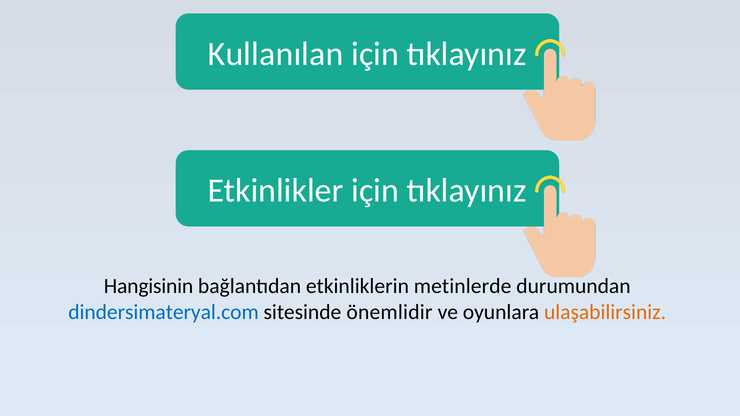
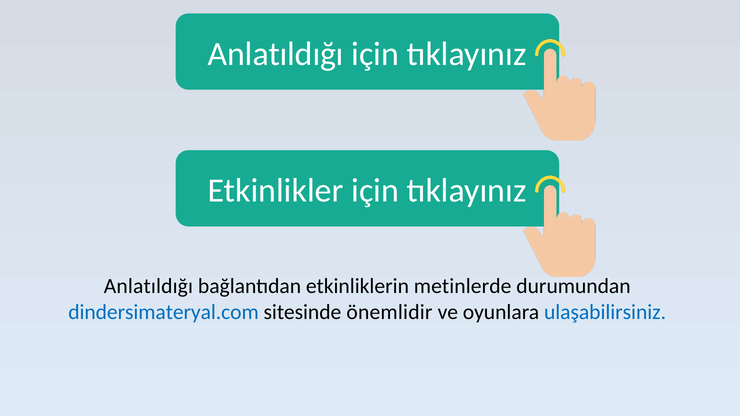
Kullanılan: Kullanılan -> Anlatıldığı (276, 54)
Hangisinin: Hangisinin -> Anlatıldığı (148, 286)
ulaşabilirsiniz colour: orange -> blue (605, 312)
